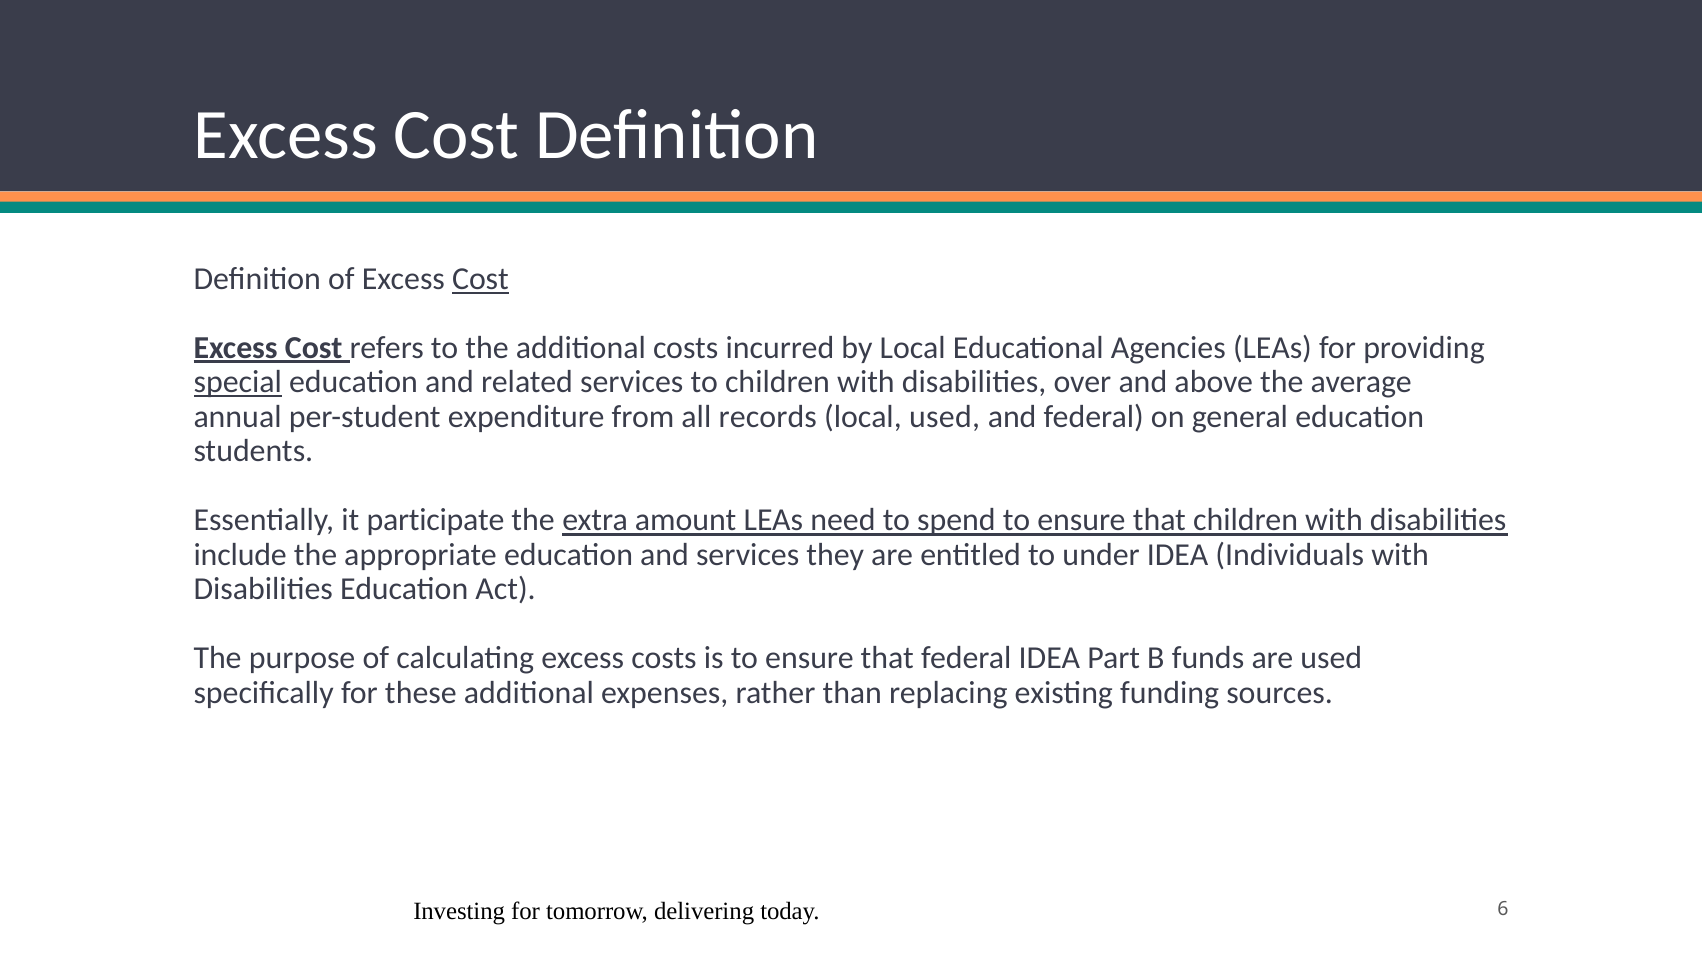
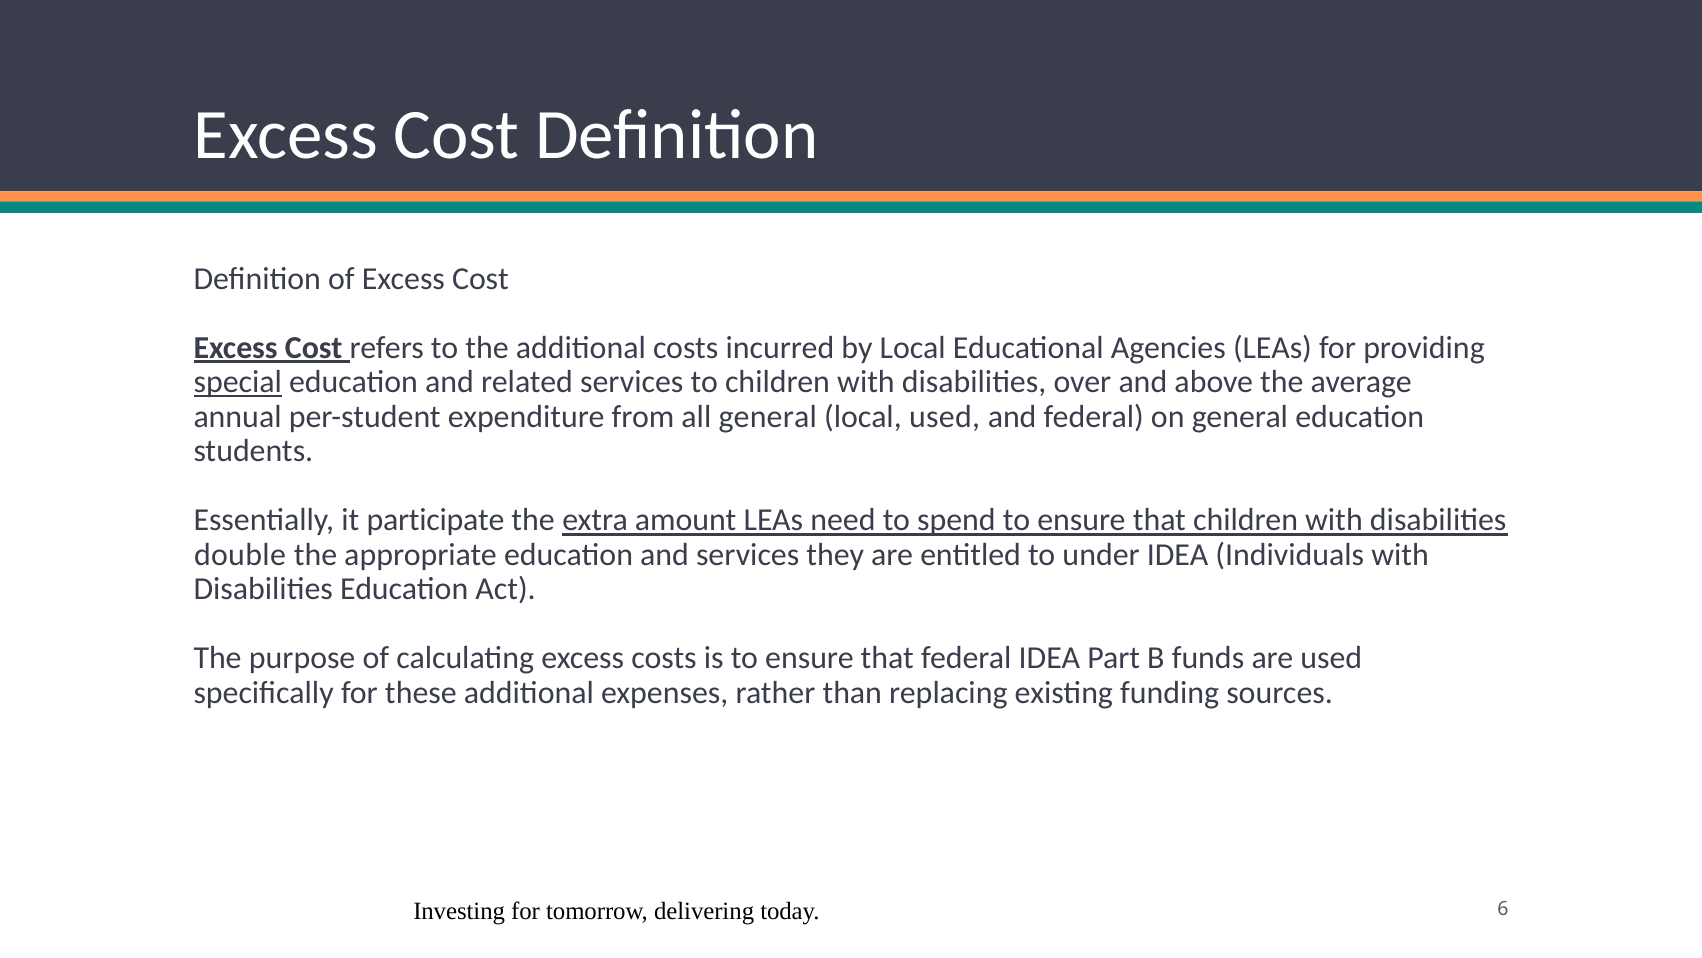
Cost underline: present -> none (480, 279)
all records: records -> general (768, 417)
include: include -> double (240, 554)
